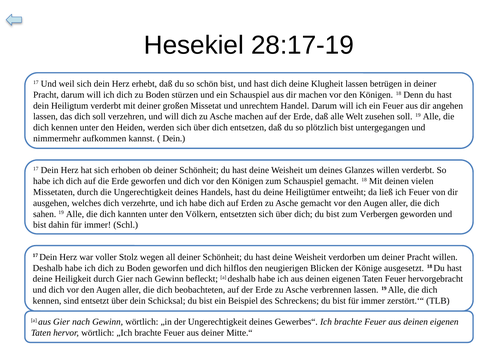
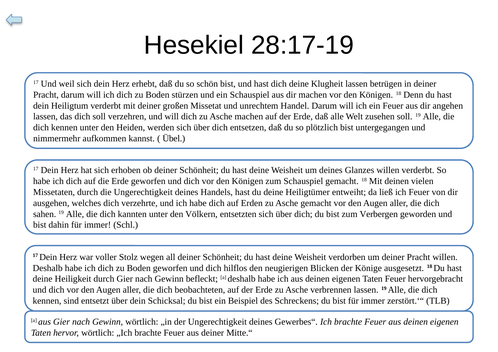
Dein: Dein -> Übel (174, 139)
